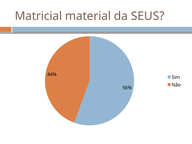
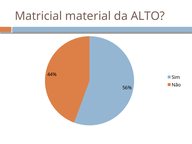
SEUS: SEUS -> ALTO (148, 16)
